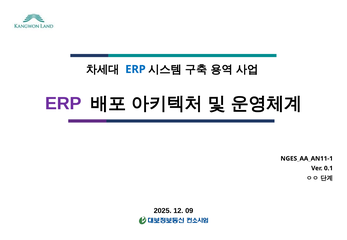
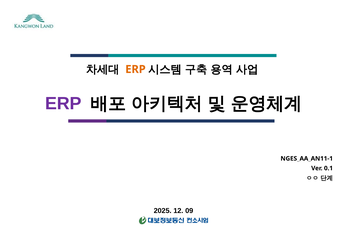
ERP colour: blue -> orange (135, 69)
